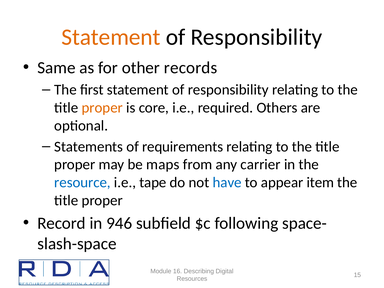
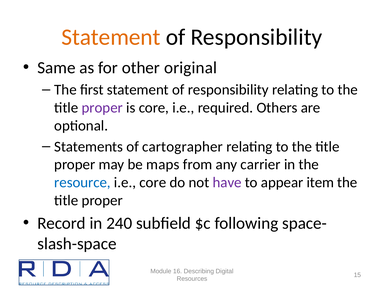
records: records -> original (191, 68)
proper colour: orange -> purple (102, 108)
requirements: requirements -> cartographer (183, 147)
i.e tape: tape -> core (153, 182)
have colour: blue -> purple (227, 182)
946: 946 -> 240 (119, 223)
